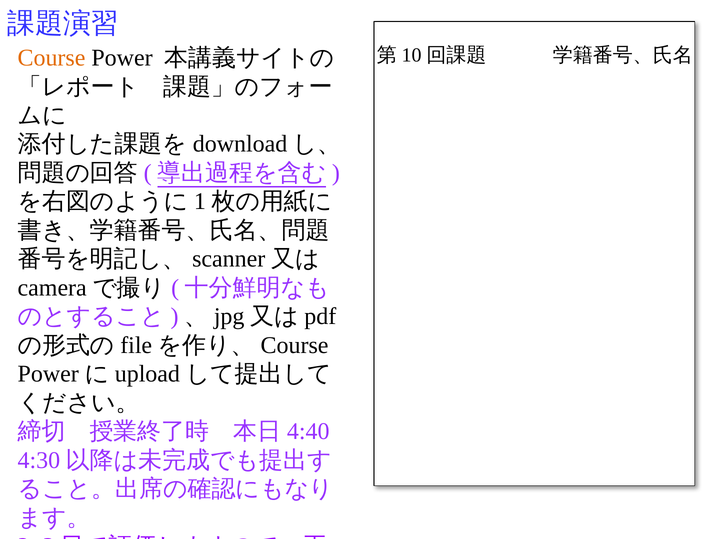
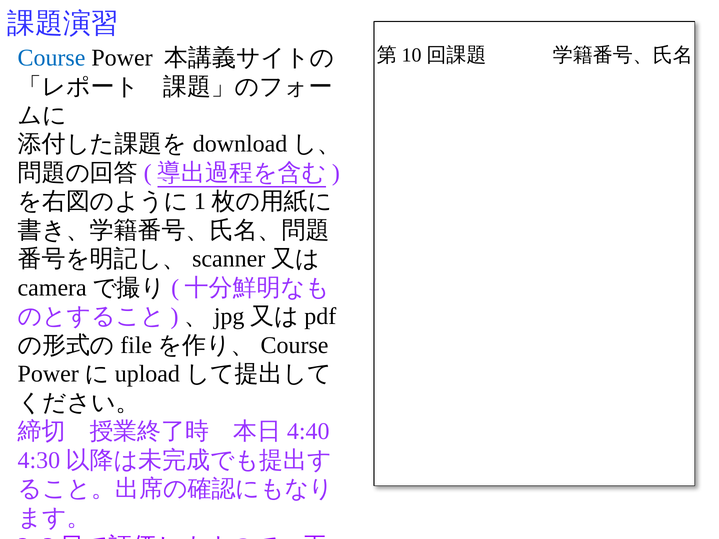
Course colour: orange -> blue (51, 58)
